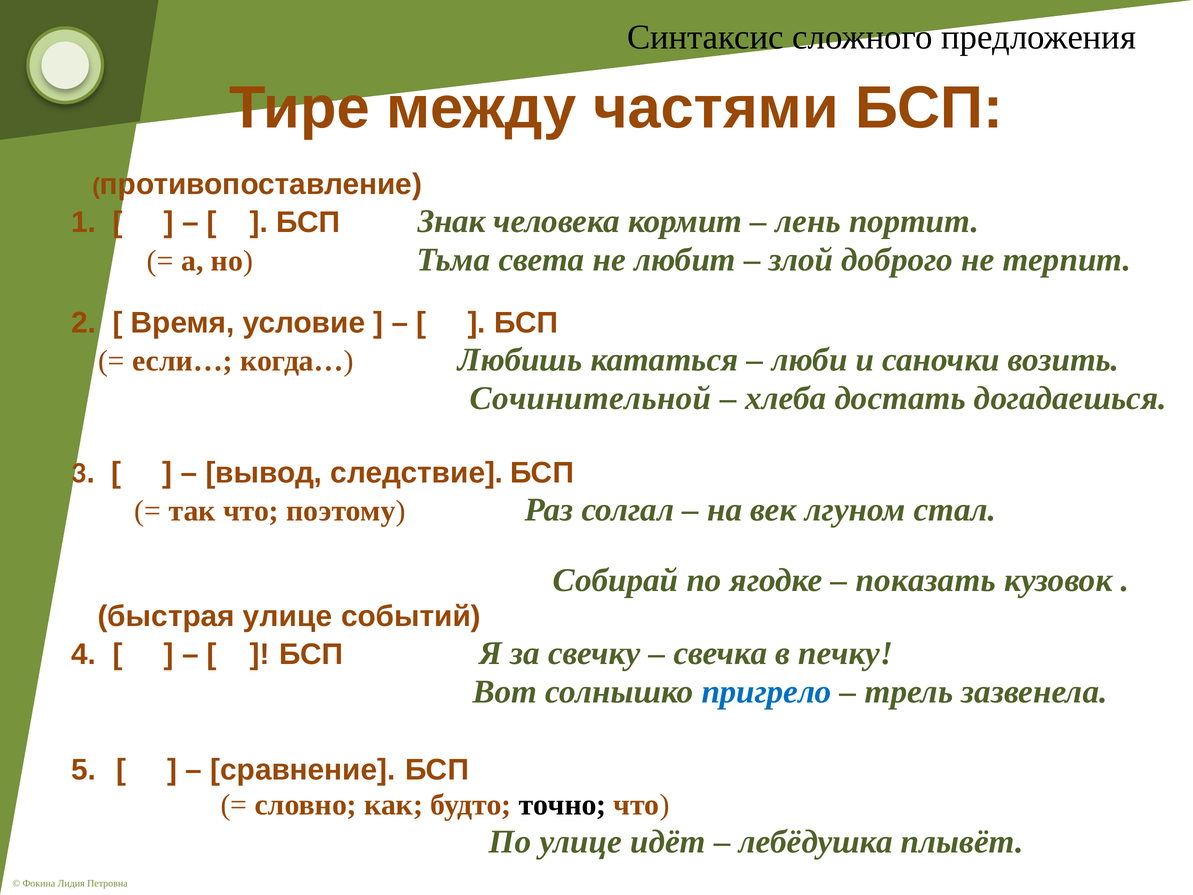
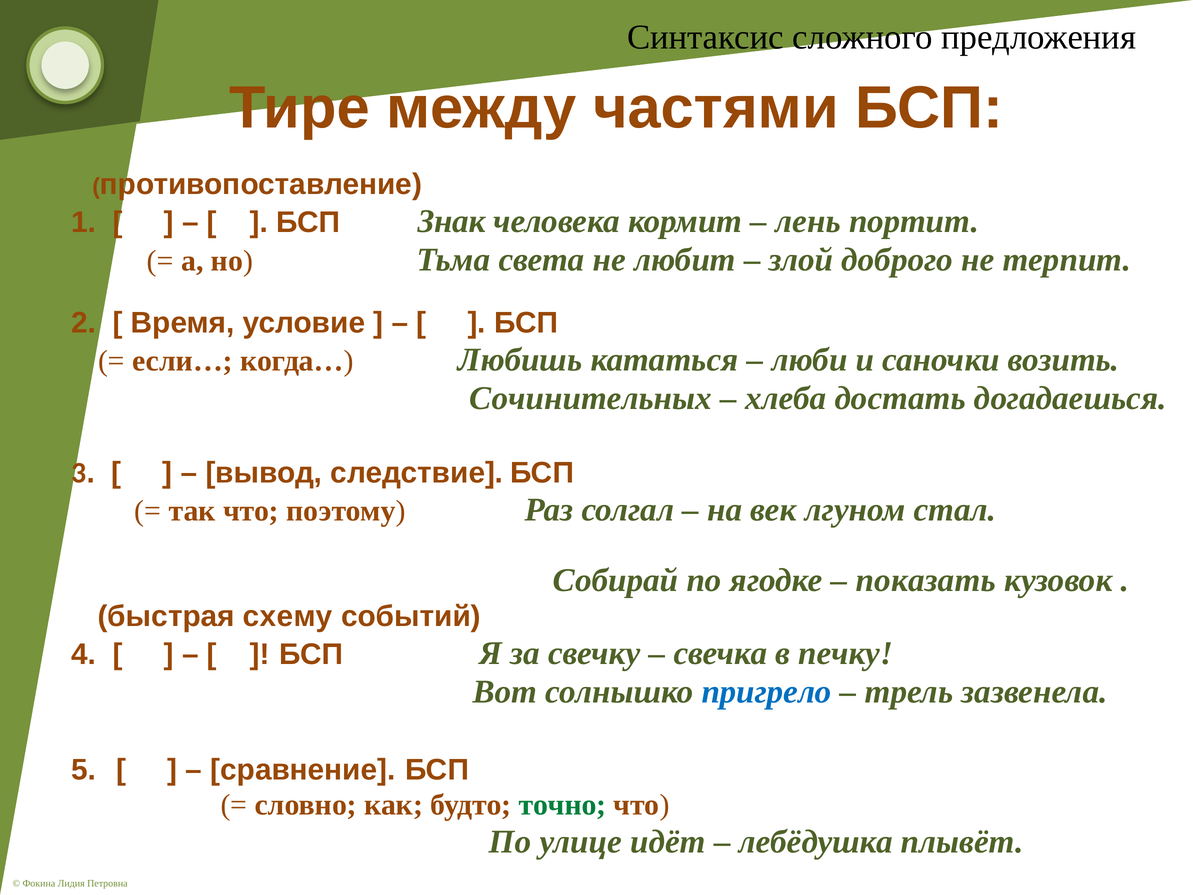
Сочинительной: Сочинительной -> Сочинительных (591, 398)
быстрая улице: улице -> схему (288, 616)
точно colour: black -> green (562, 805)
